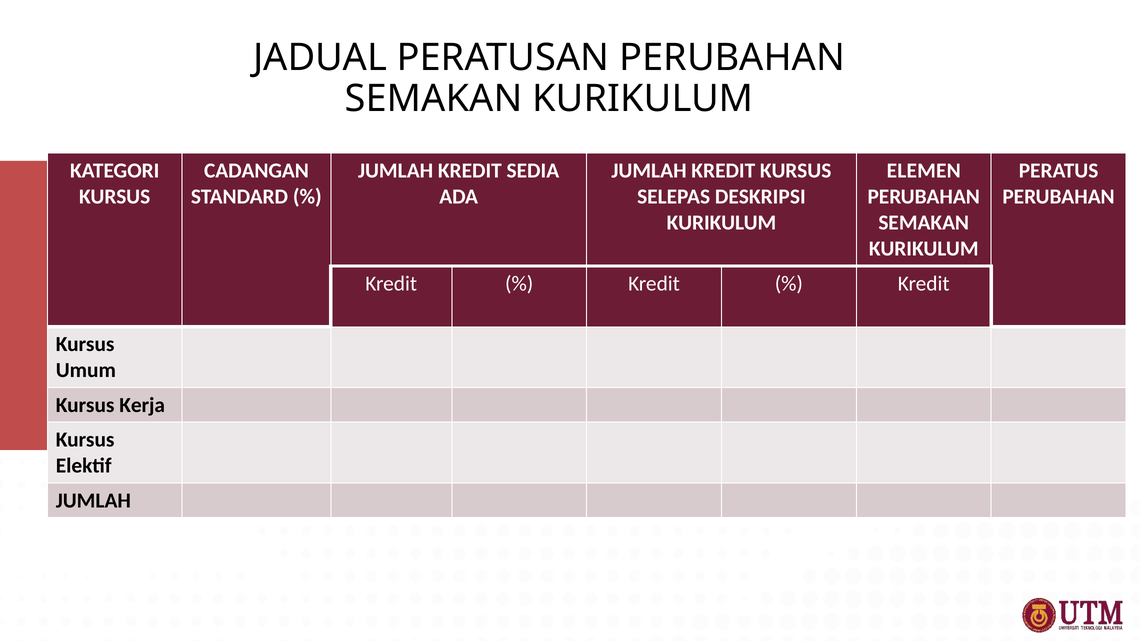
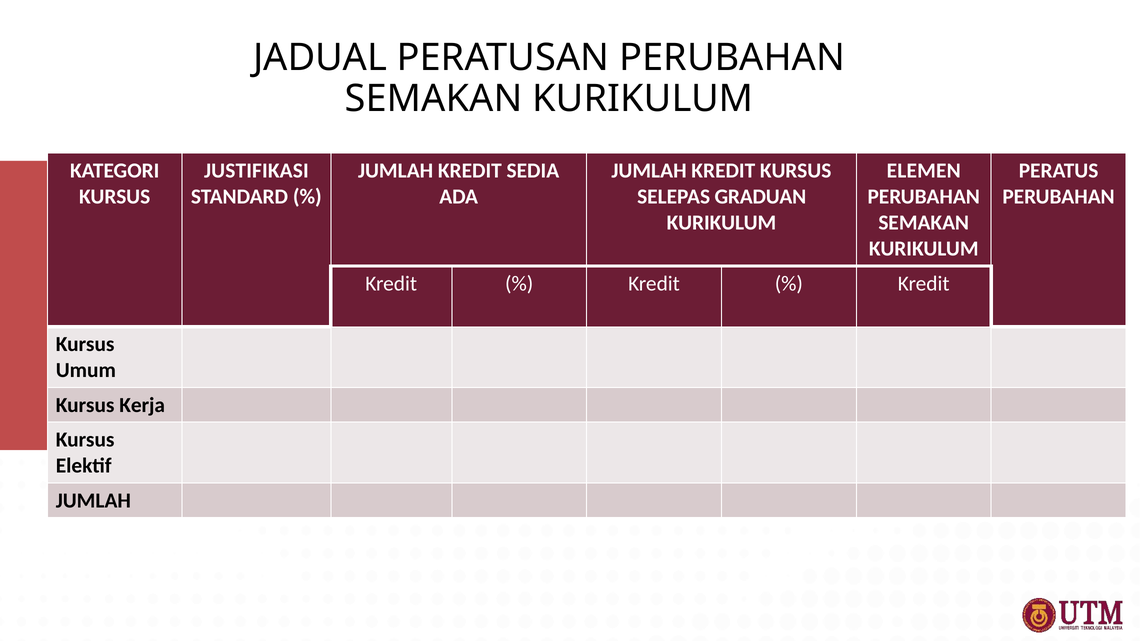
CADANGAN: CADANGAN -> JUSTIFIKASI (256, 171)
DESKRIPSI: DESKRIPSI -> GRADUAN (760, 197)
